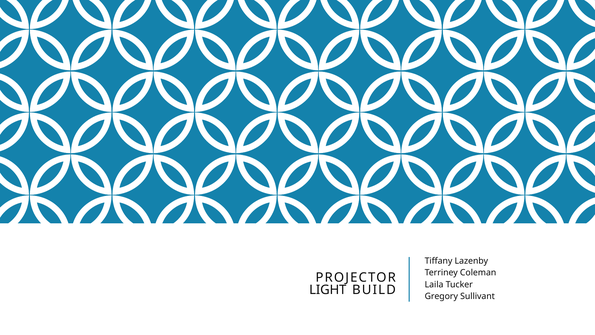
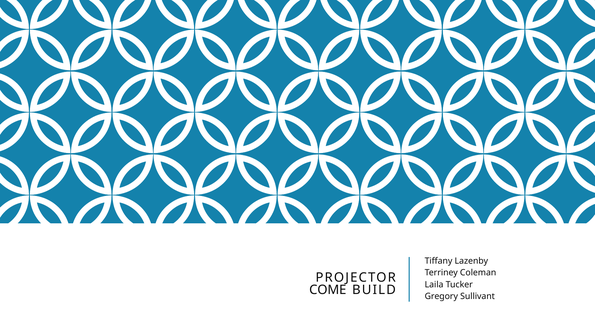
LIGHT: LIGHT -> COME (328, 290)
